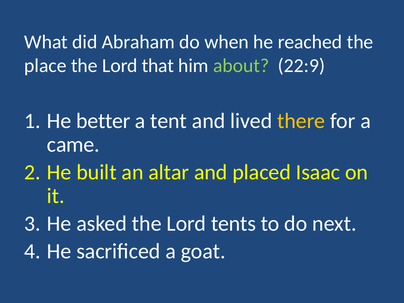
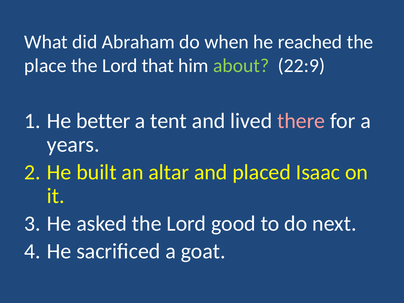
there colour: yellow -> pink (301, 121)
came: came -> years (73, 145)
tents: tents -> good (233, 224)
